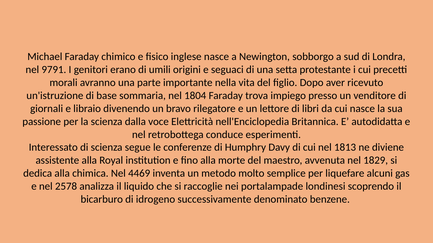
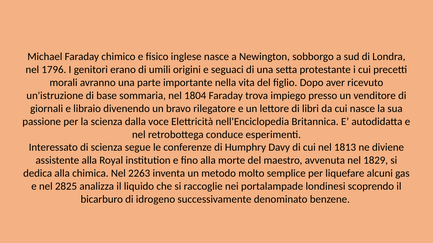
9791: 9791 -> 1796 (54, 70)
4469: 4469 -> 2263 (139, 174)
2578: 2578 -> 2825 (66, 187)
